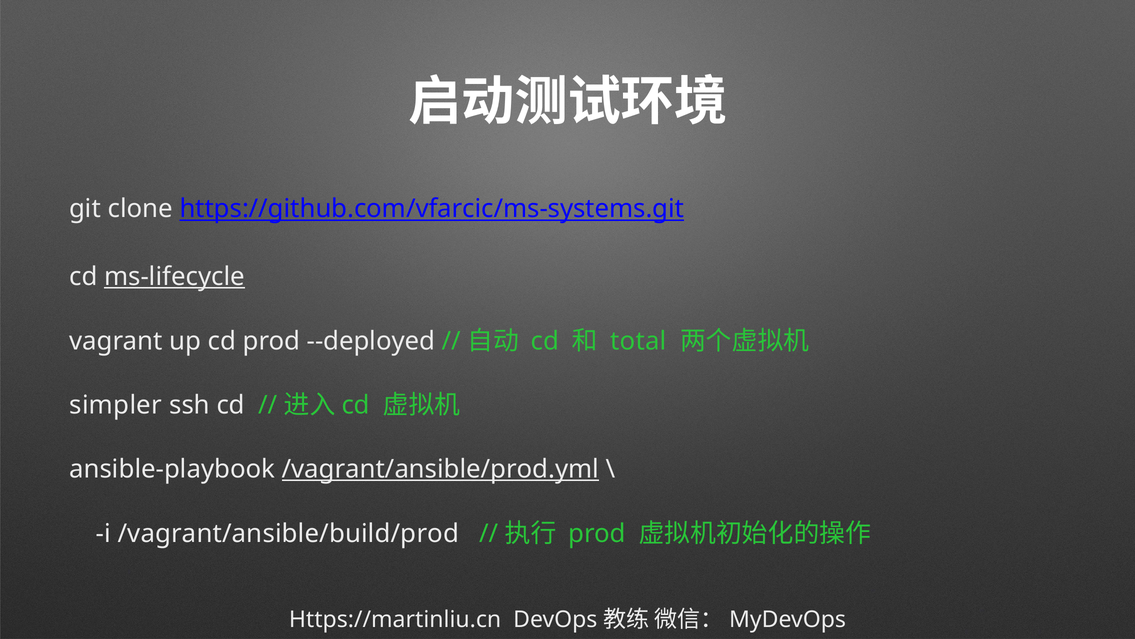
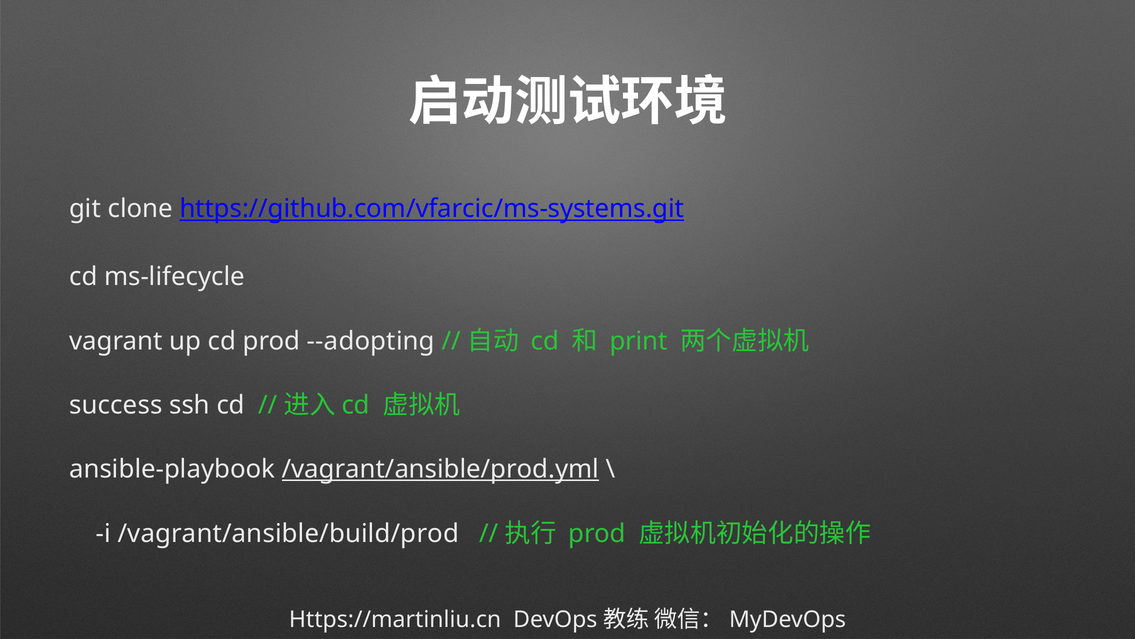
ms-lifecycle underline: present -> none (174, 277)
--deployed: --deployed -> --adopting (371, 341)
total: total -> print (639, 341)
simpler: simpler -> success (116, 405)
